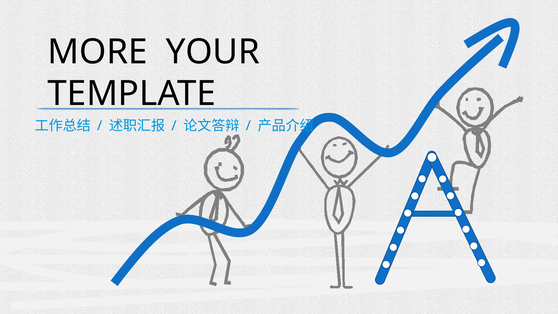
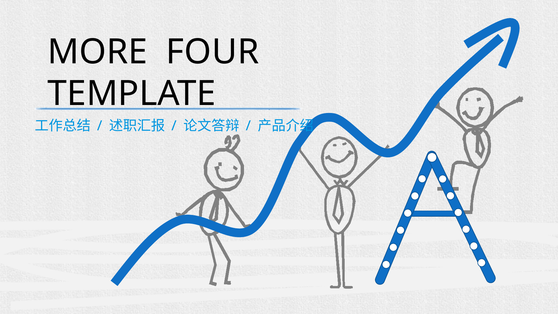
YOUR: YOUR -> FOUR (212, 52)
